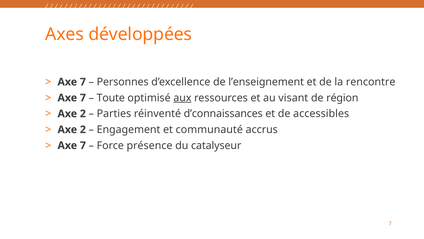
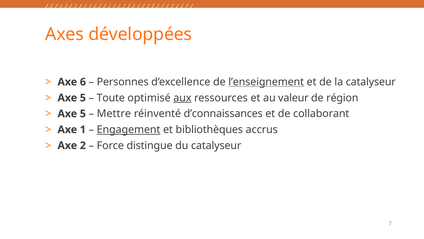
7: 7 -> 6 (83, 82)
l’enseignement underline: none -> present (266, 82)
la rencontre: rencontre -> catalyseur (371, 82)
7: 7 -> 5 (83, 98)
visant: visant -> valeur (293, 98)
2: 2 -> 5 (83, 113)
Parties: Parties -> Mettre (114, 113)
accessibles: accessibles -> collaborant (321, 113)
2: 2 -> 1 (83, 129)
Engagement underline: none -> present (129, 129)
communauté: communauté -> bibliothèques (209, 129)
7: 7 -> 2 (83, 145)
présence: présence -> distingue (150, 145)
